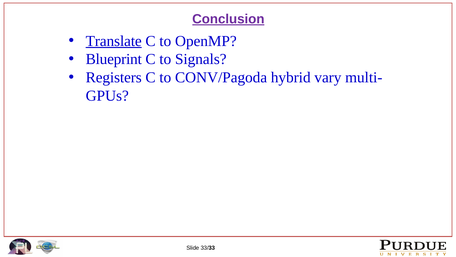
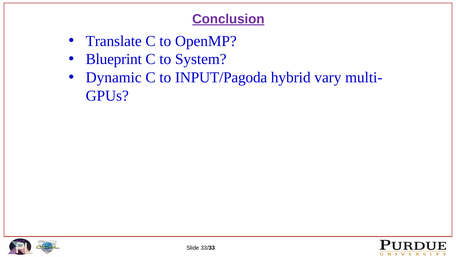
Translate underline: present -> none (114, 41)
Signals: Signals -> System (201, 59)
Registers: Registers -> Dynamic (114, 77)
CONV/Pagoda: CONV/Pagoda -> INPUT/Pagoda (221, 77)
